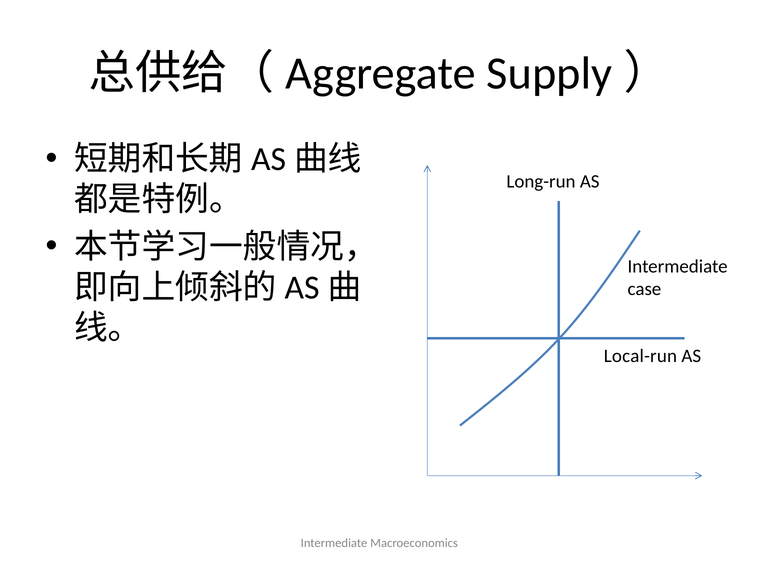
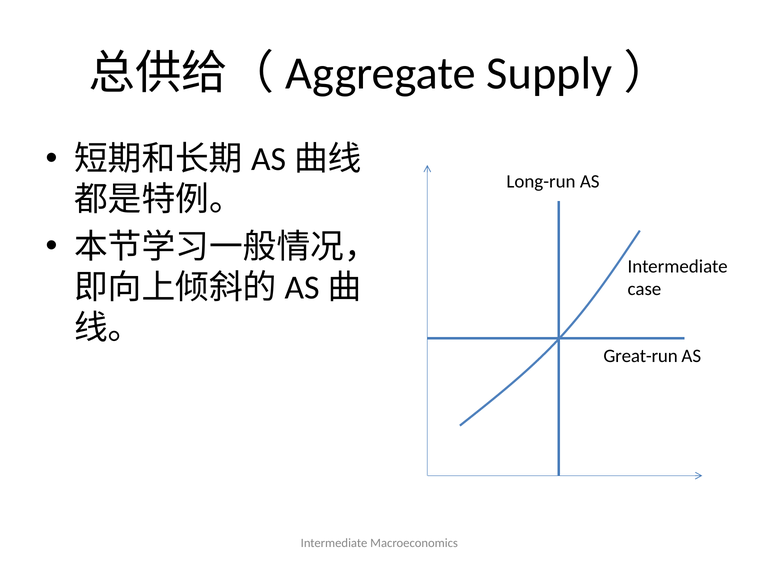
Local-run: Local-run -> Great-run (641, 356)
